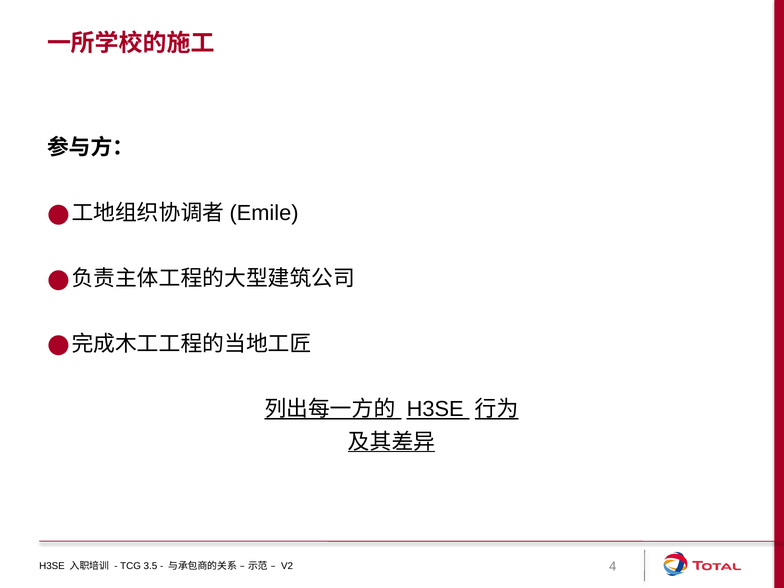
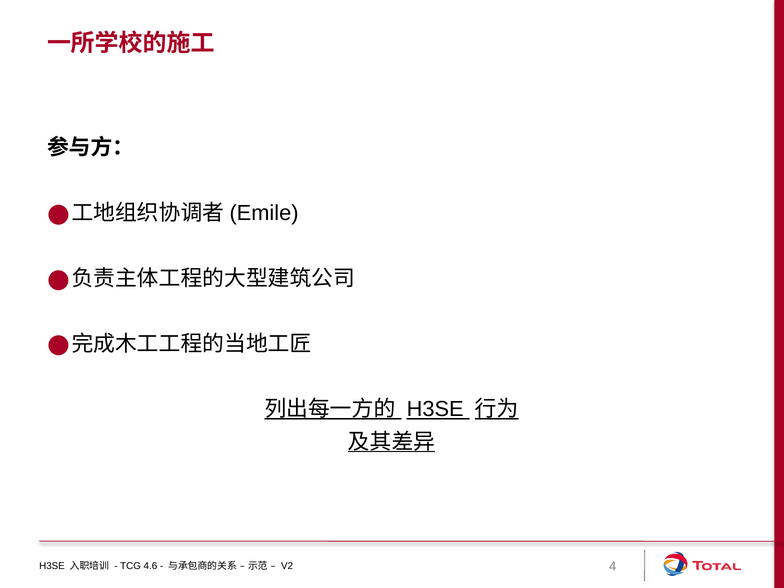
3.5: 3.5 -> 4.6 (150, 566)
